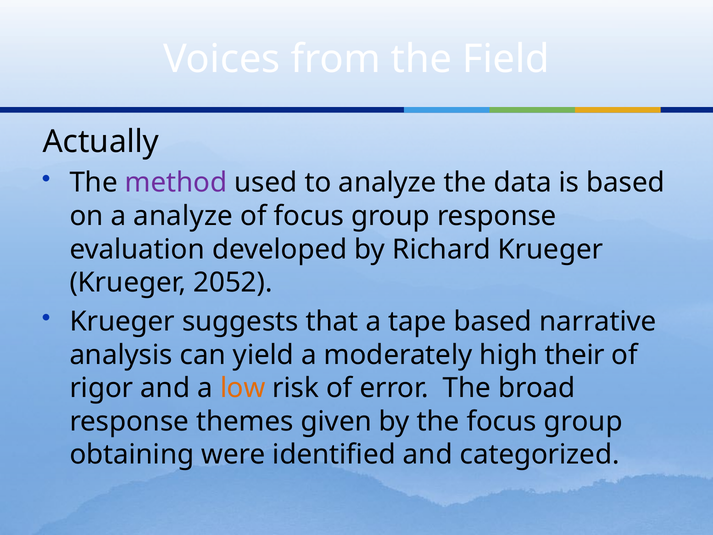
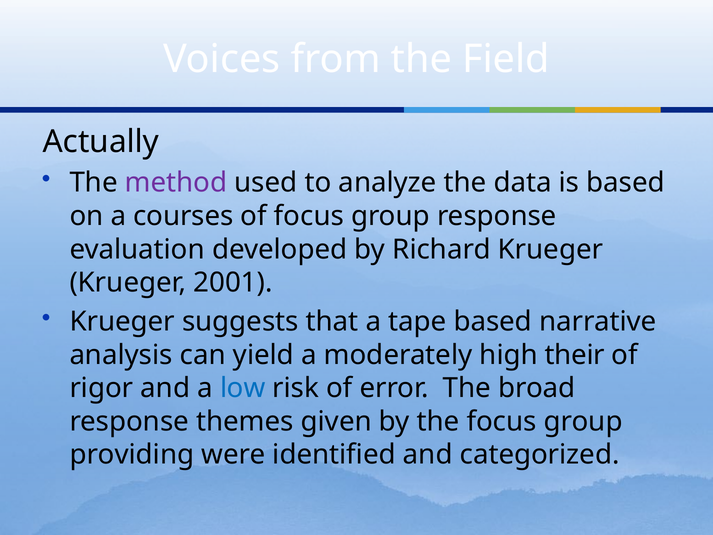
a analyze: analyze -> courses (183, 216)
2052: 2052 -> 2001 (233, 283)
low colour: orange -> blue (243, 388)
obtaining: obtaining -> providing (132, 455)
